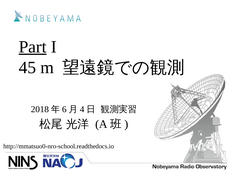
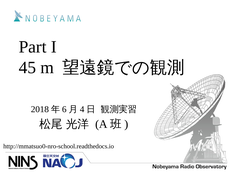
Part underline: present -> none (33, 47)
